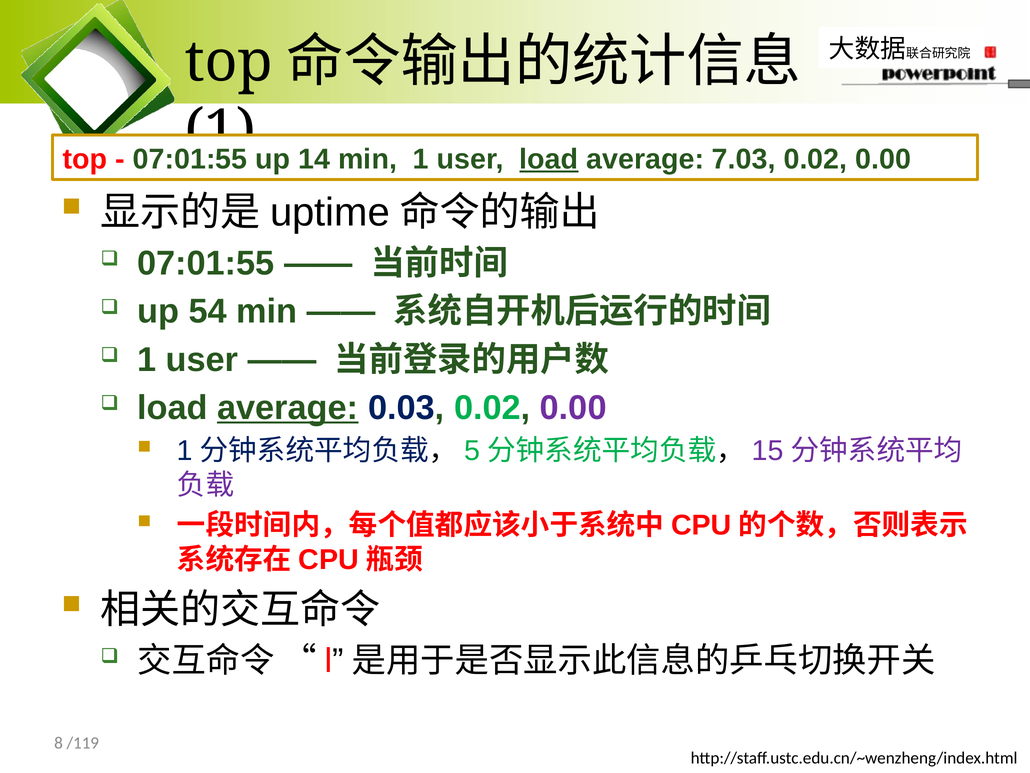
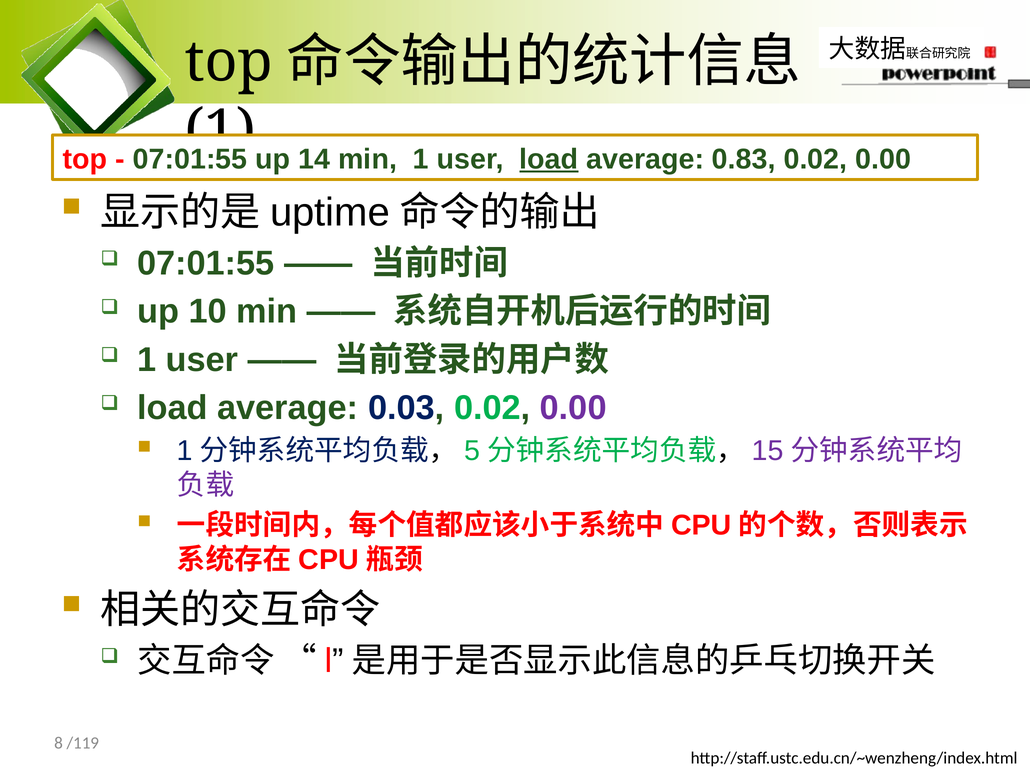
7.03: 7.03 -> 0.83 (744, 159)
54: 54 -> 10 (208, 311)
average underline: present -> none (288, 408)
